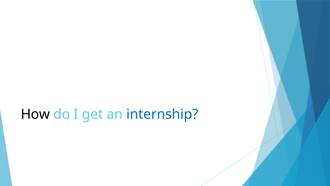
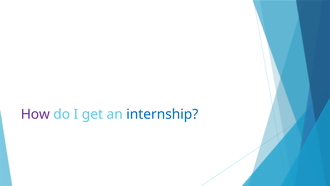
How colour: black -> purple (35, 114)
